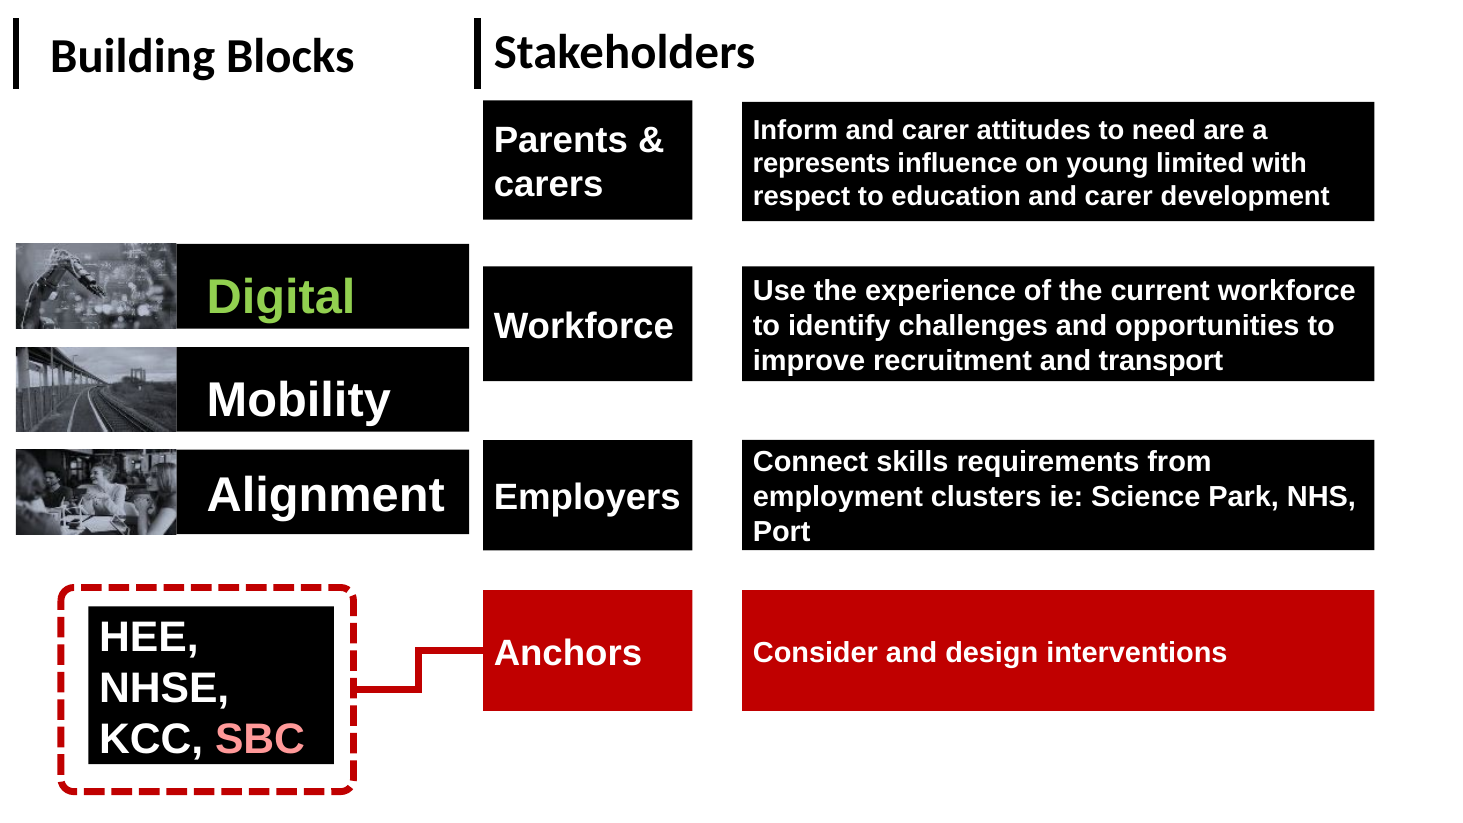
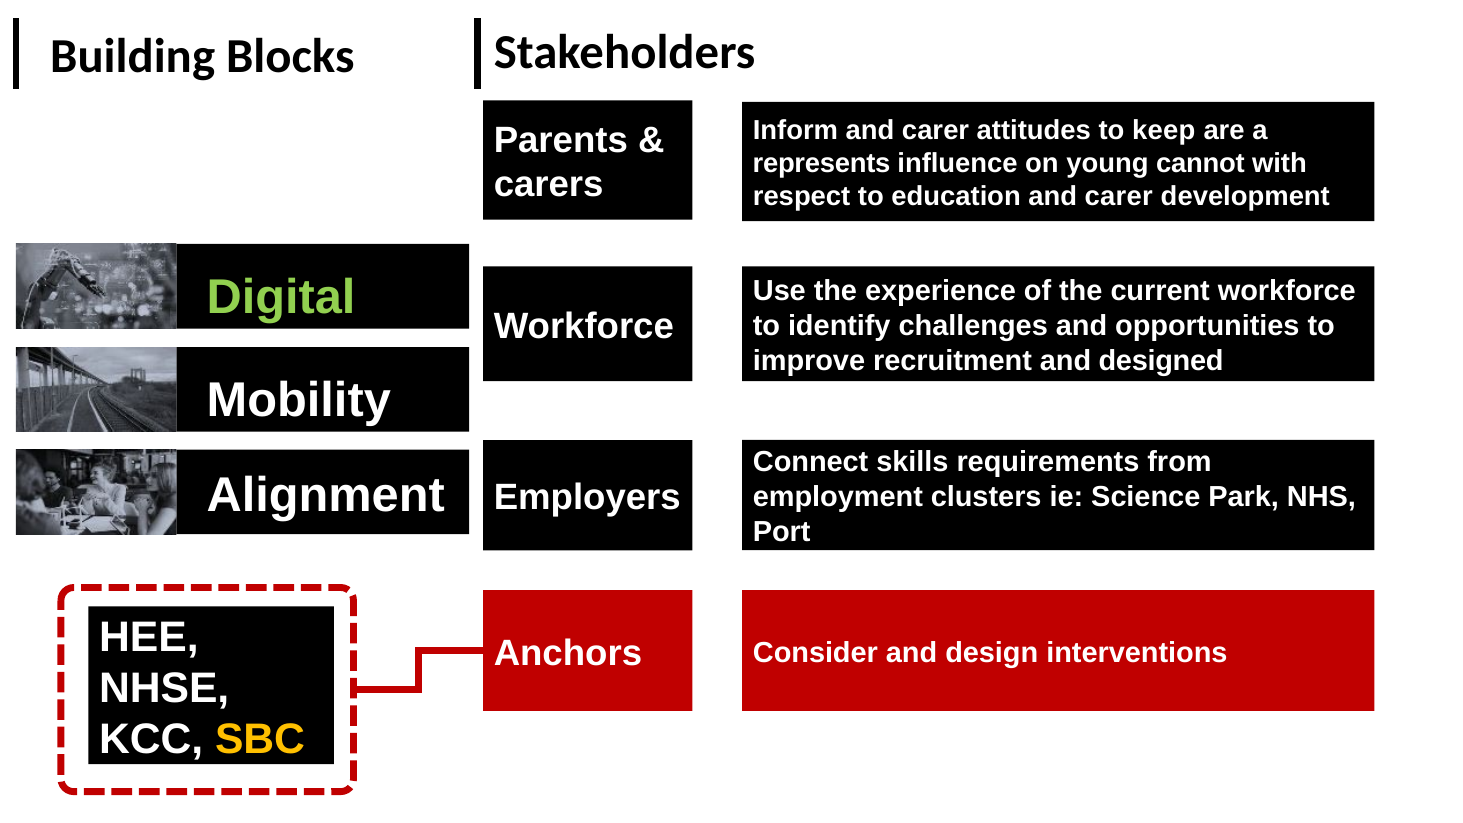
need: need -> keep (1164, 131)
limited: limited -> cannot (1200, 163)
transport: transport -> designed (1161, 361)
SBC colour: pink -> yellow (260, 739)
